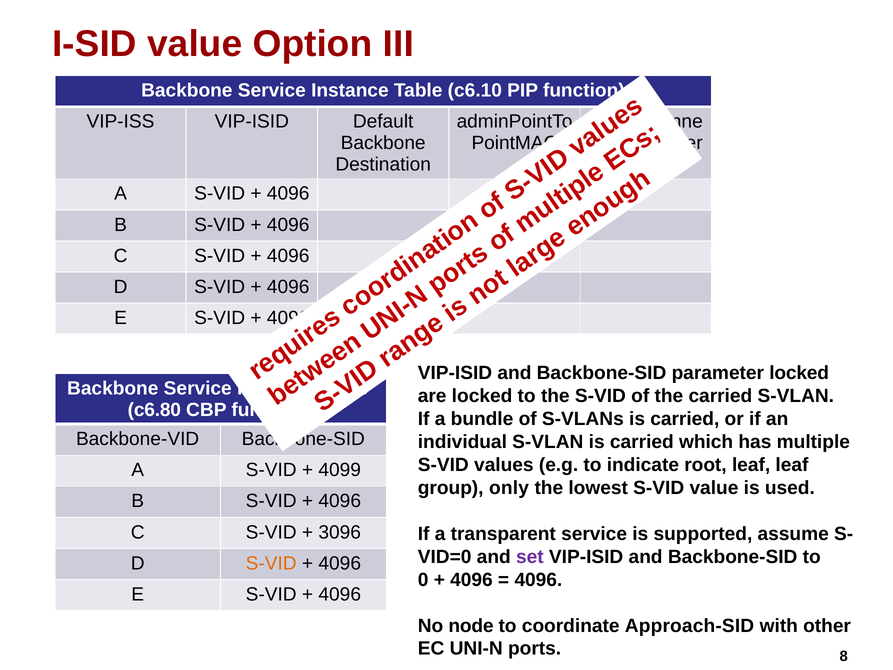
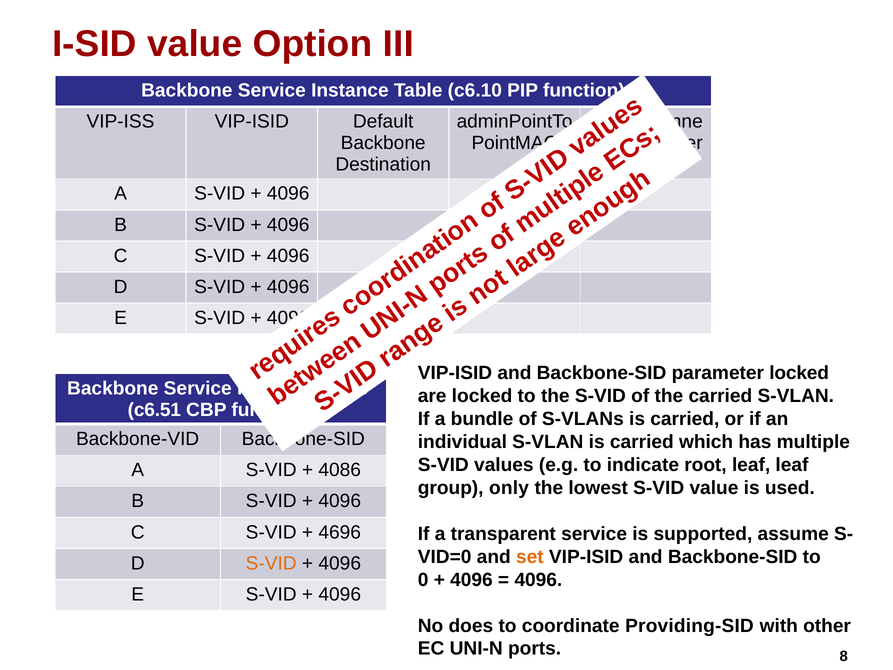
c6.80: c6.80 -> c6.51 (154, 410)
4099: 4099 -> 4086 (340, 470)
3096: 3096 -> 4696 (340, 532)
set colour: purple -> orange (530, 556)
node: node -> does (471, 625)
Approach-SID: Approach-SID -> Providing-SID (689, 625)
